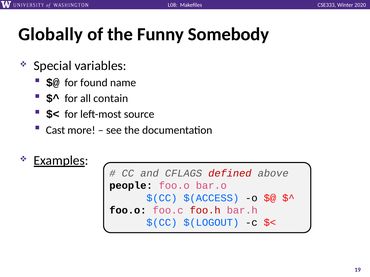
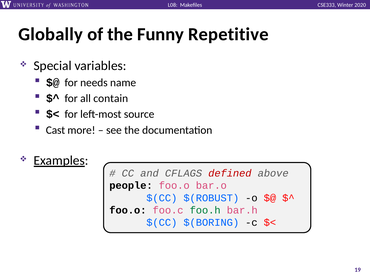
Somebody: Somebody -> Repetitive (228, 34)
found: found -> needs (94, 83)
$(ACCESS: $(ACCESS -> $(ROBUST (211, 198)
foo.h colour: red -> green (205, 211)
$(LOGOUT: $(LOGOUT -> $(BORING (211, 223)
